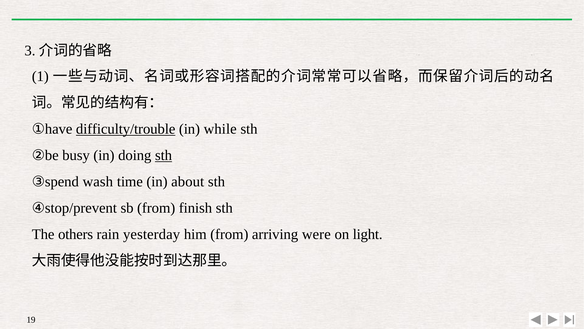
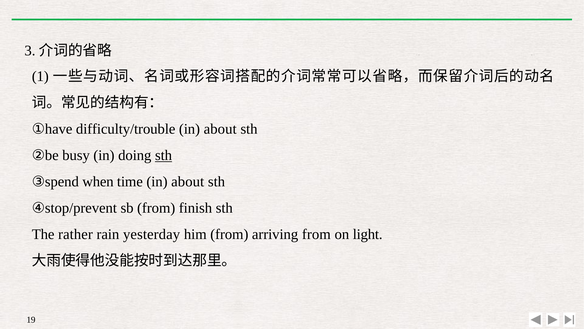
difficulty/trouble underline: present -> none (126, 129)
while: while -> about (220, 129)
wash: wash -> when (98, 181)
others: others -> rather (75, 234)
arriving were: were -> from (316, 234)
